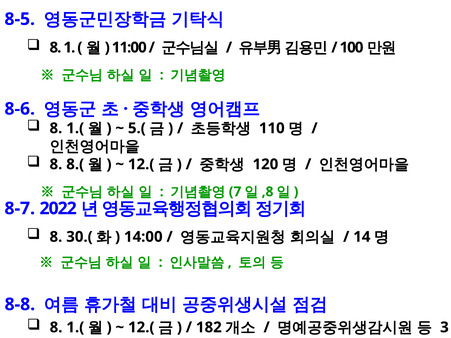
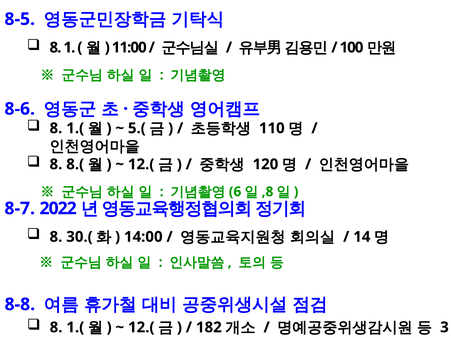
7: 7 -> 6 (235, 192)
